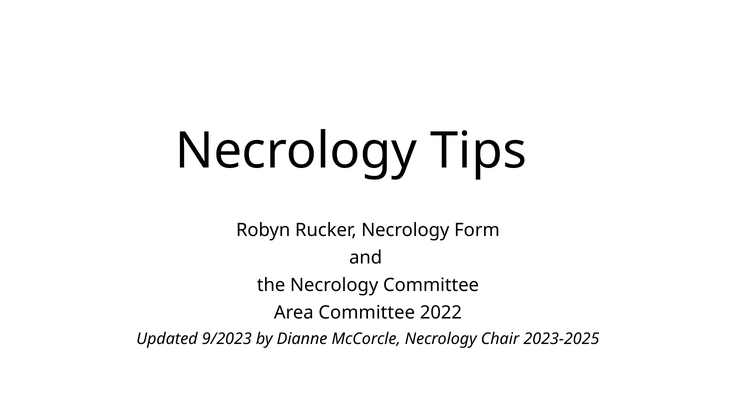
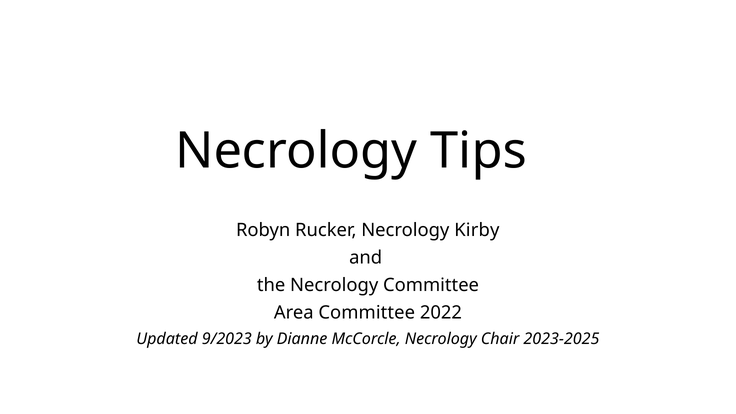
Form: Form -> Kirby (477, 230)
